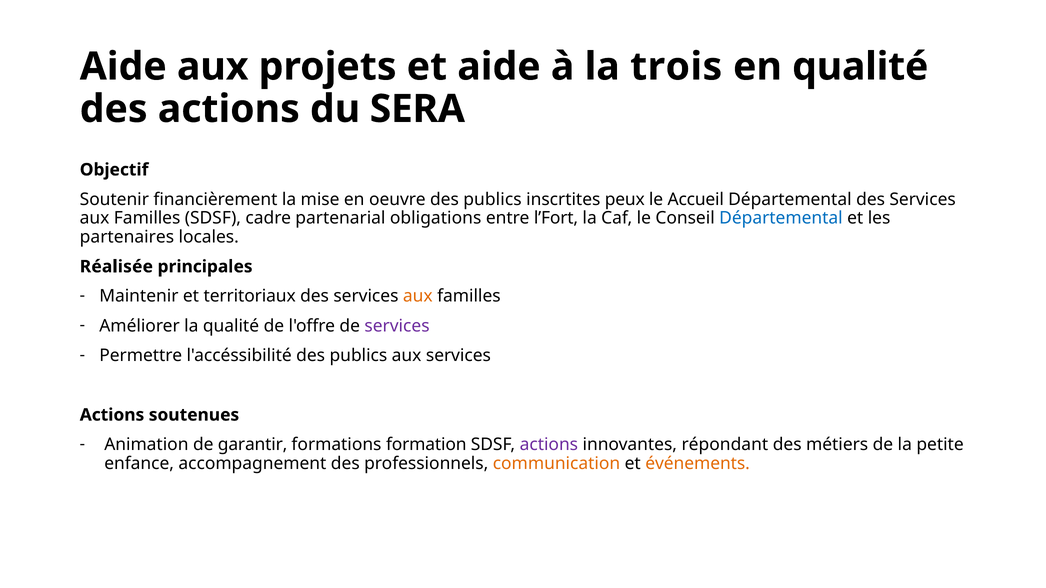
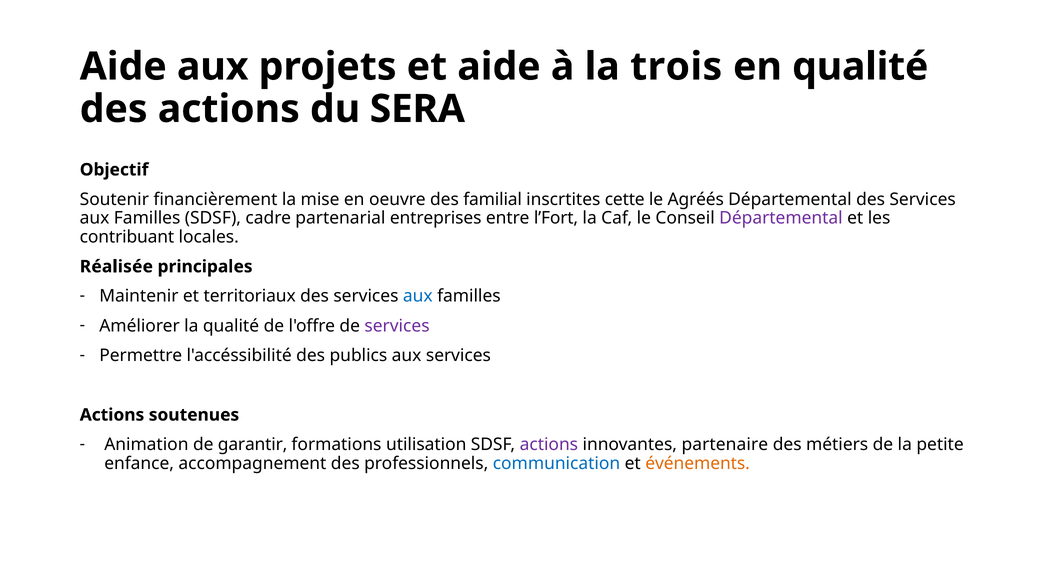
oeuvre des publics: publics -> familial (493, 200)
peux: peux -> cette (625, 200)
Accueil: Accueil -> Agréés (696, 200)
obligations: obligations -> entreprises (436, 218)
Départemental colour: blue -> purple (781, 218)
partenaires: partenaires -> contribuant (127, 237)
aux colour: orange -> blue (418, 296)
formation: formation -> utilisation (426, 445)
répondant: répondant -> partenaire (725, 445)
communication colour: orange -> blue (556, 464)
